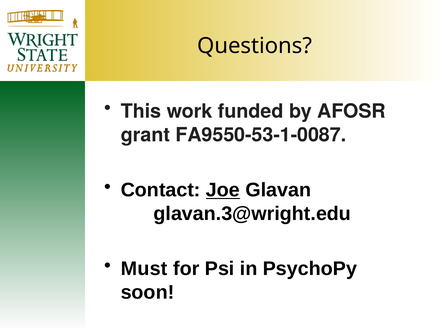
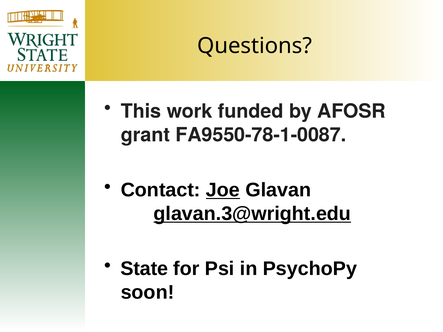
FA9550-53-1-0087: FA9550-53-1-0087 -> FA9550-78-1-0087 (261, 135)
glavan.3@wright.edu underline: none -> present (252, 214)
Must: Must -> State (144, 269)
